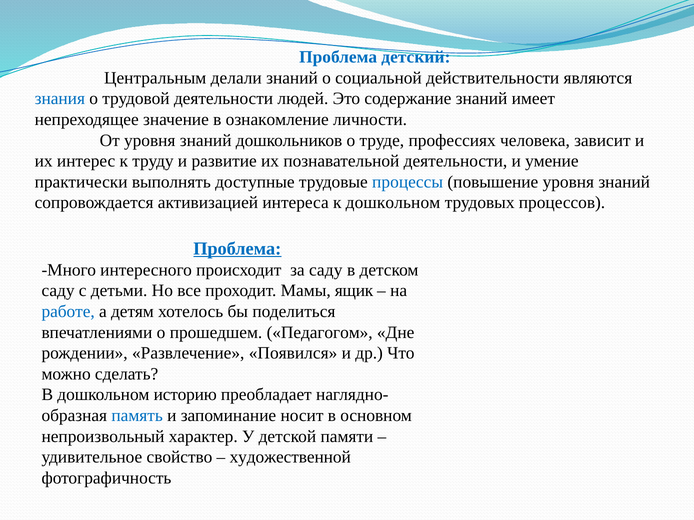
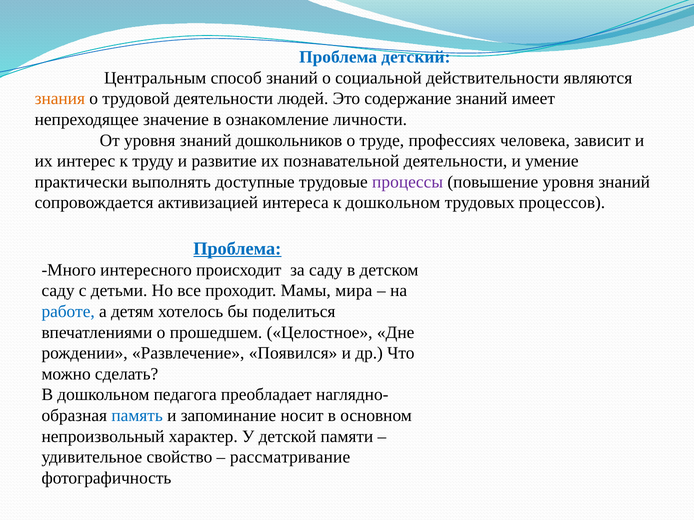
делали: делали -> способ (236, 78)
знания colour: blue -> orange (60, 99)
процессы colour: blue -> purple (408, 182)
ящик: ящик -> мира (354, 291)
Педагогом: Педагогом -> Целостное (320, 333)
историю: историю -> педагога (185, 395)
художественной: художественной -> рассматривание (290, 458)
